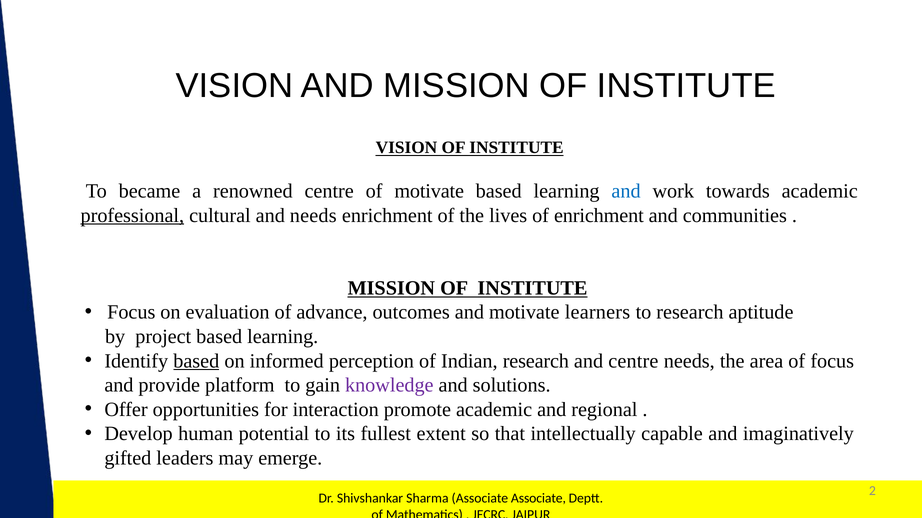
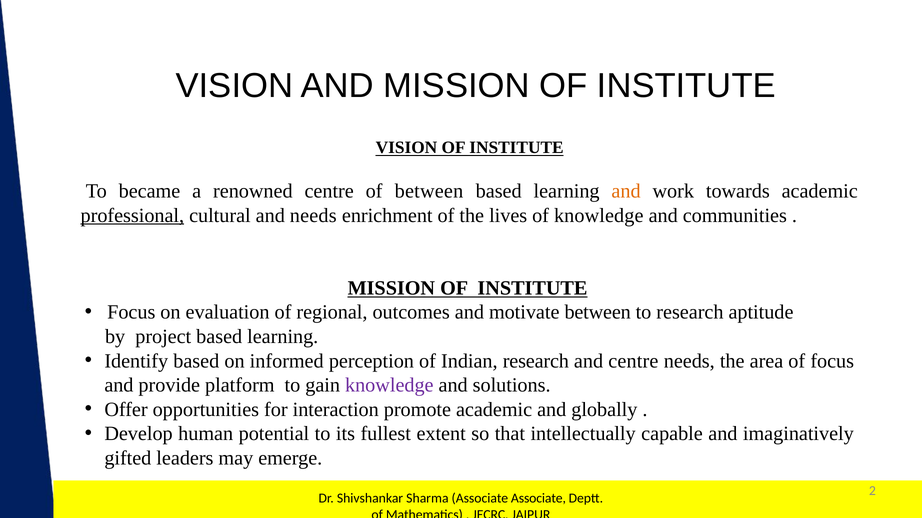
of motivate: motivate -> between (429, 191)
and colour: blue -> orange (626, 191)
of enrichment: enrichment -> knowledge (599, 216)
advance: advance -> regional (332, 313)
motivate learners: learners -> between (598, 313)
based underline: present -> none (196, 361)
regional: regional -> globally (604, 410)
